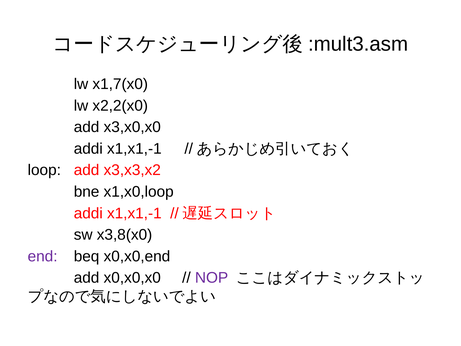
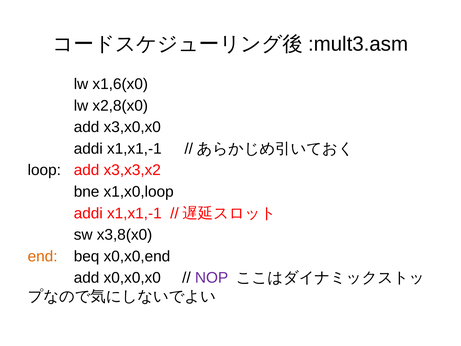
x1,7(x0: x1,7(x0 -> x1,6(x0 (120, 84)
x2,2(x0: x2,2(x0 -> x2,8(x0 (120, 106)
end colour: purple -> orange (43, 256)
